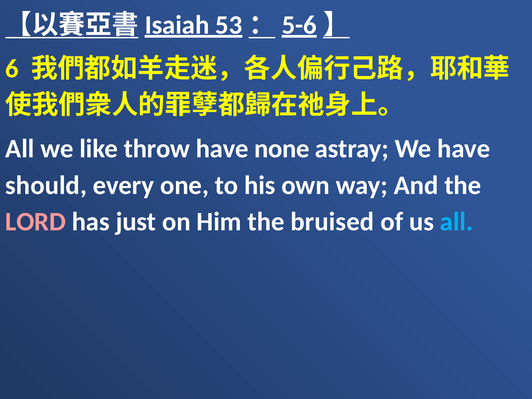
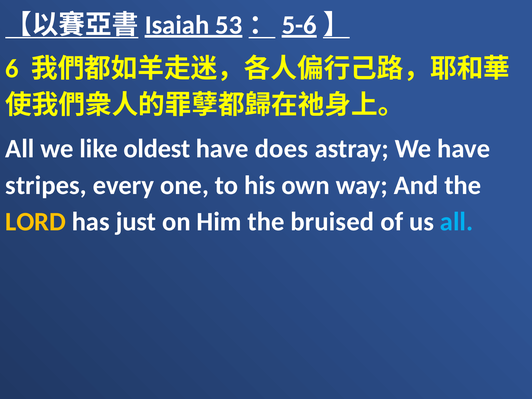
throw: throw -> oldest (157, 149)
none: none -> does (281, 149)
should: should -> stripes (46, 185)
LORD colour: pink -> yellow (36, 222)
